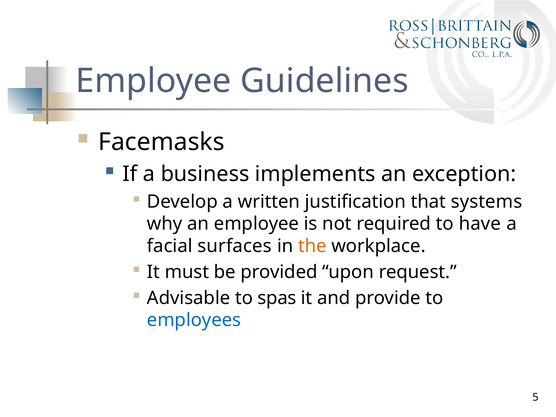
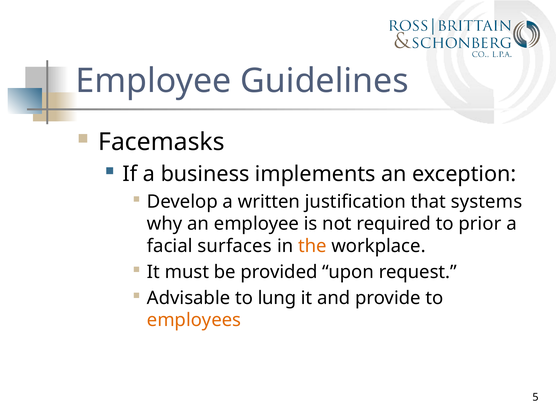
have: have -> prior (480, 224)
spas: spas -> lung (277, 298)
employees colour: blue -> orange (194, 320)
